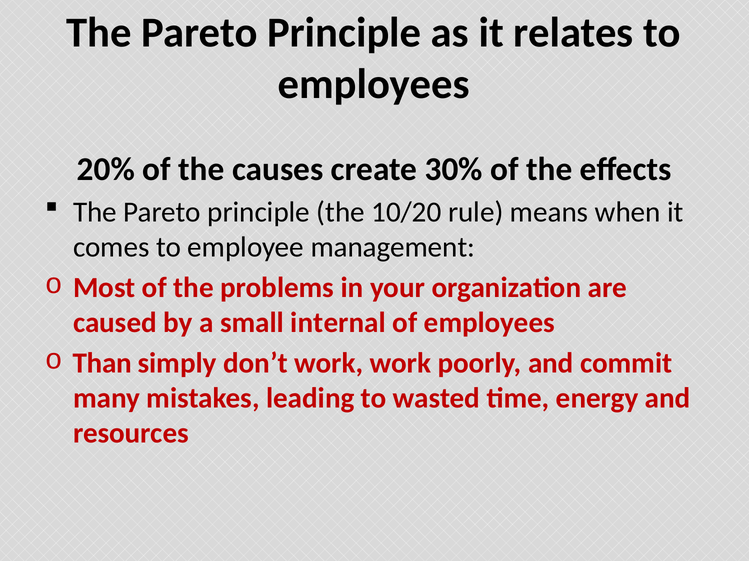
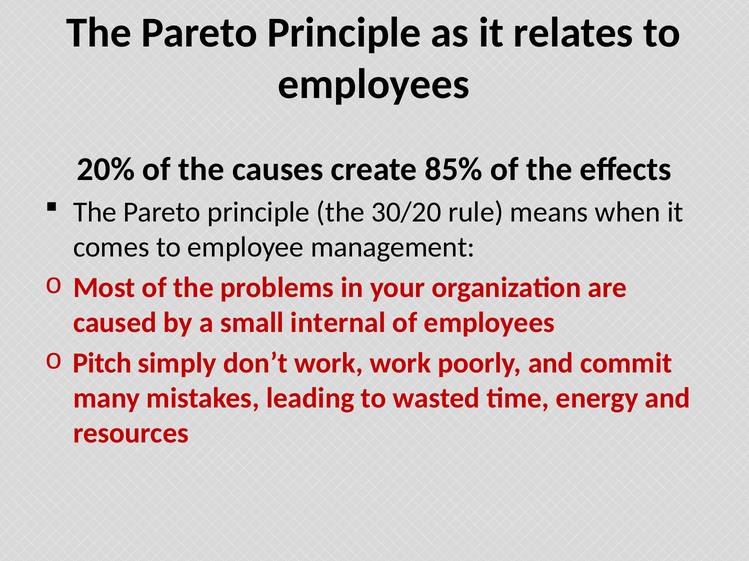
30%: 30% -> 85% (454, 170)
10/20: 10/20 -> 30/20 (406, 213)
Than: Than -> Pitch (102, 364)
